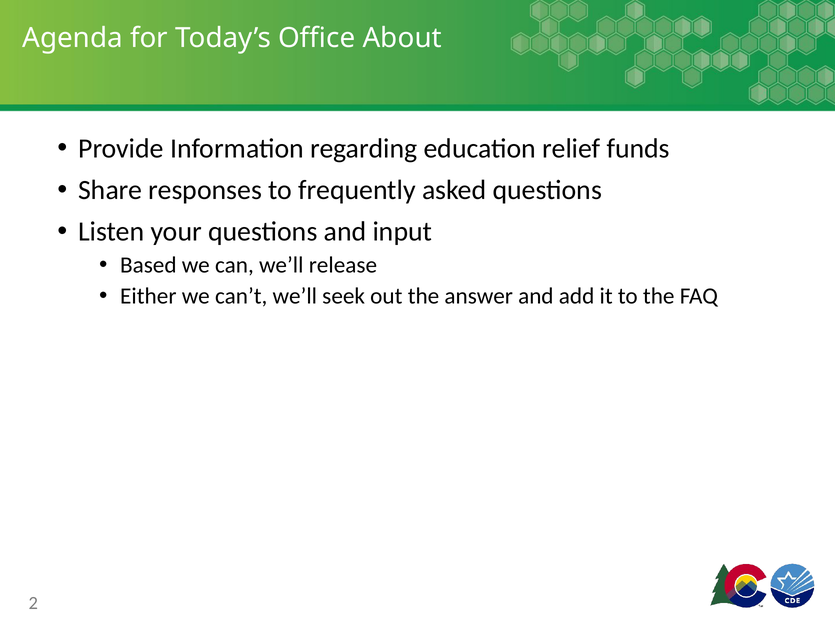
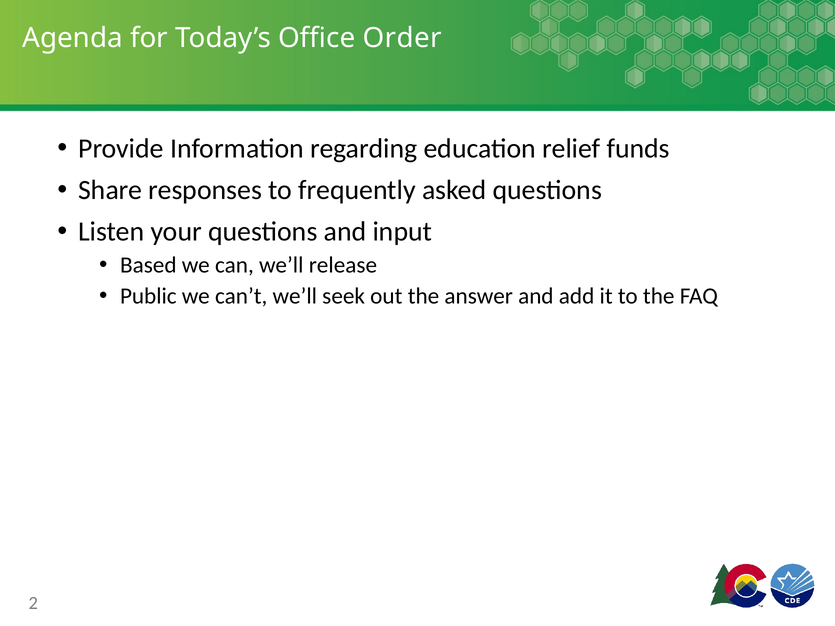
About: About -> Order (402, 38)
Either: Either -> Public (148, 296)
